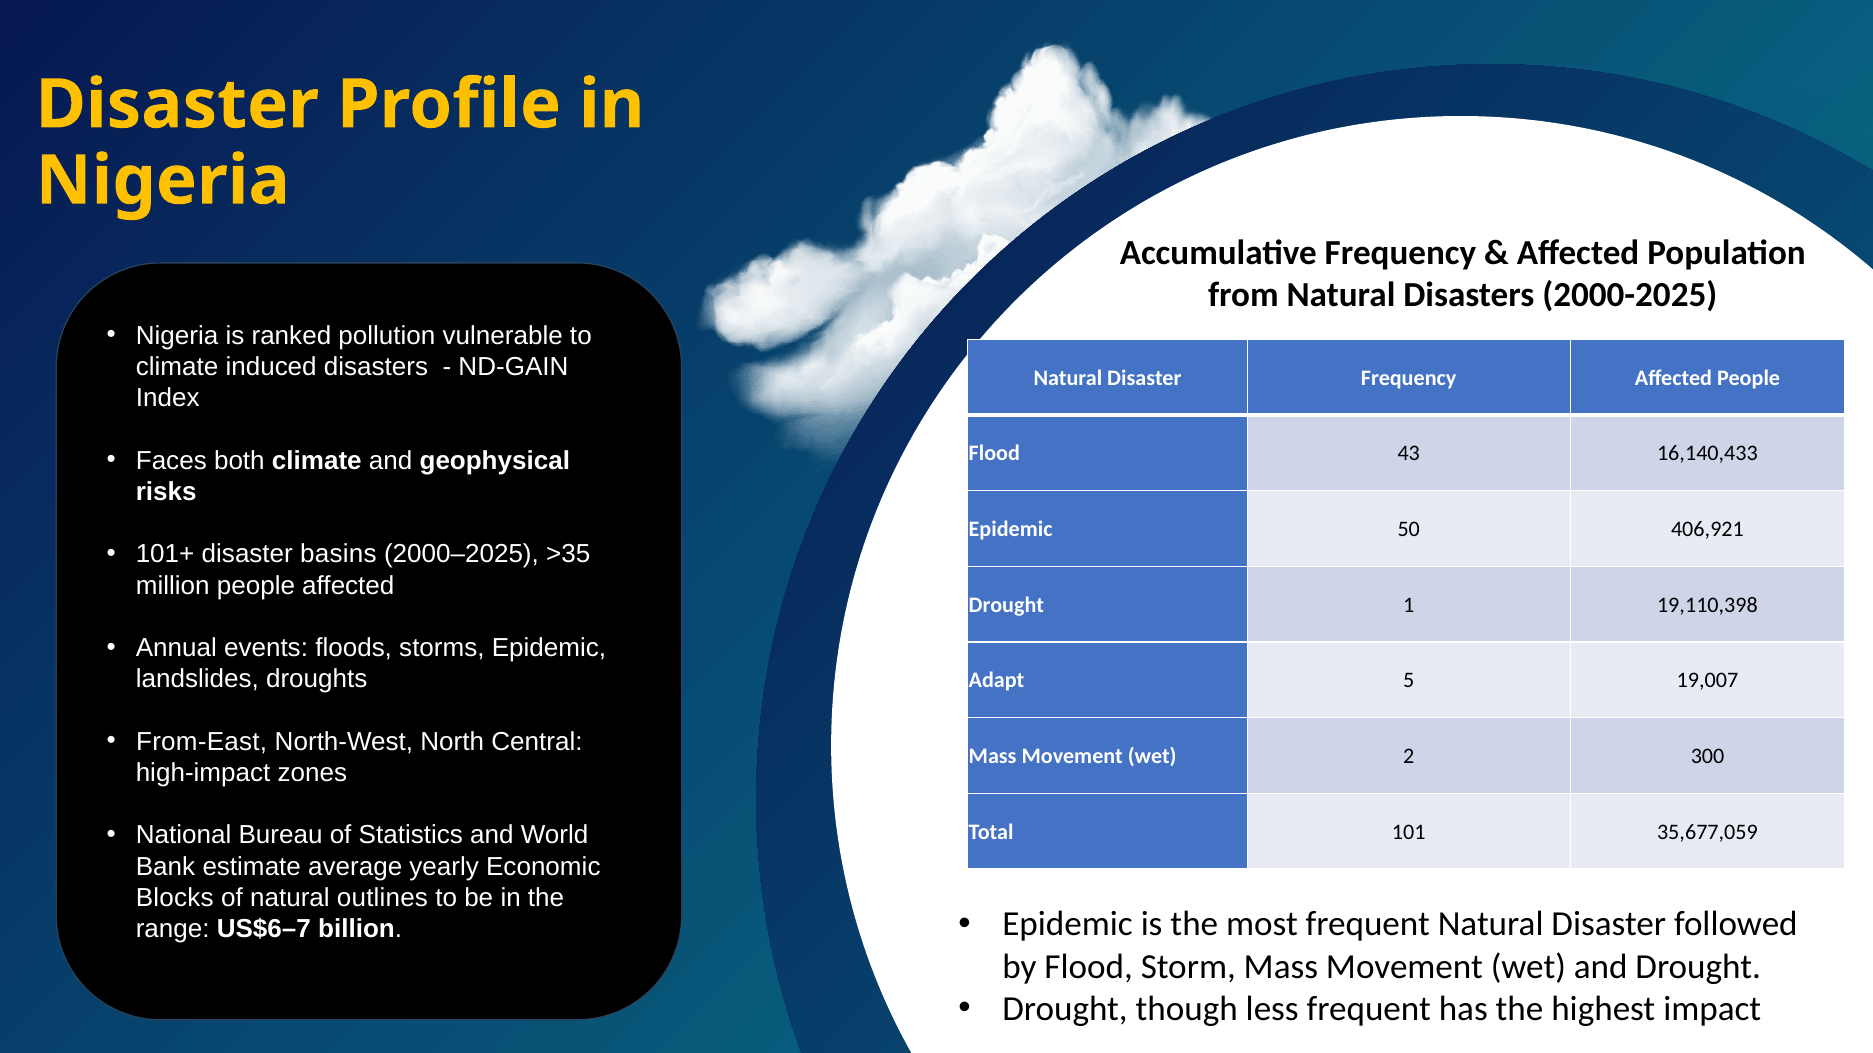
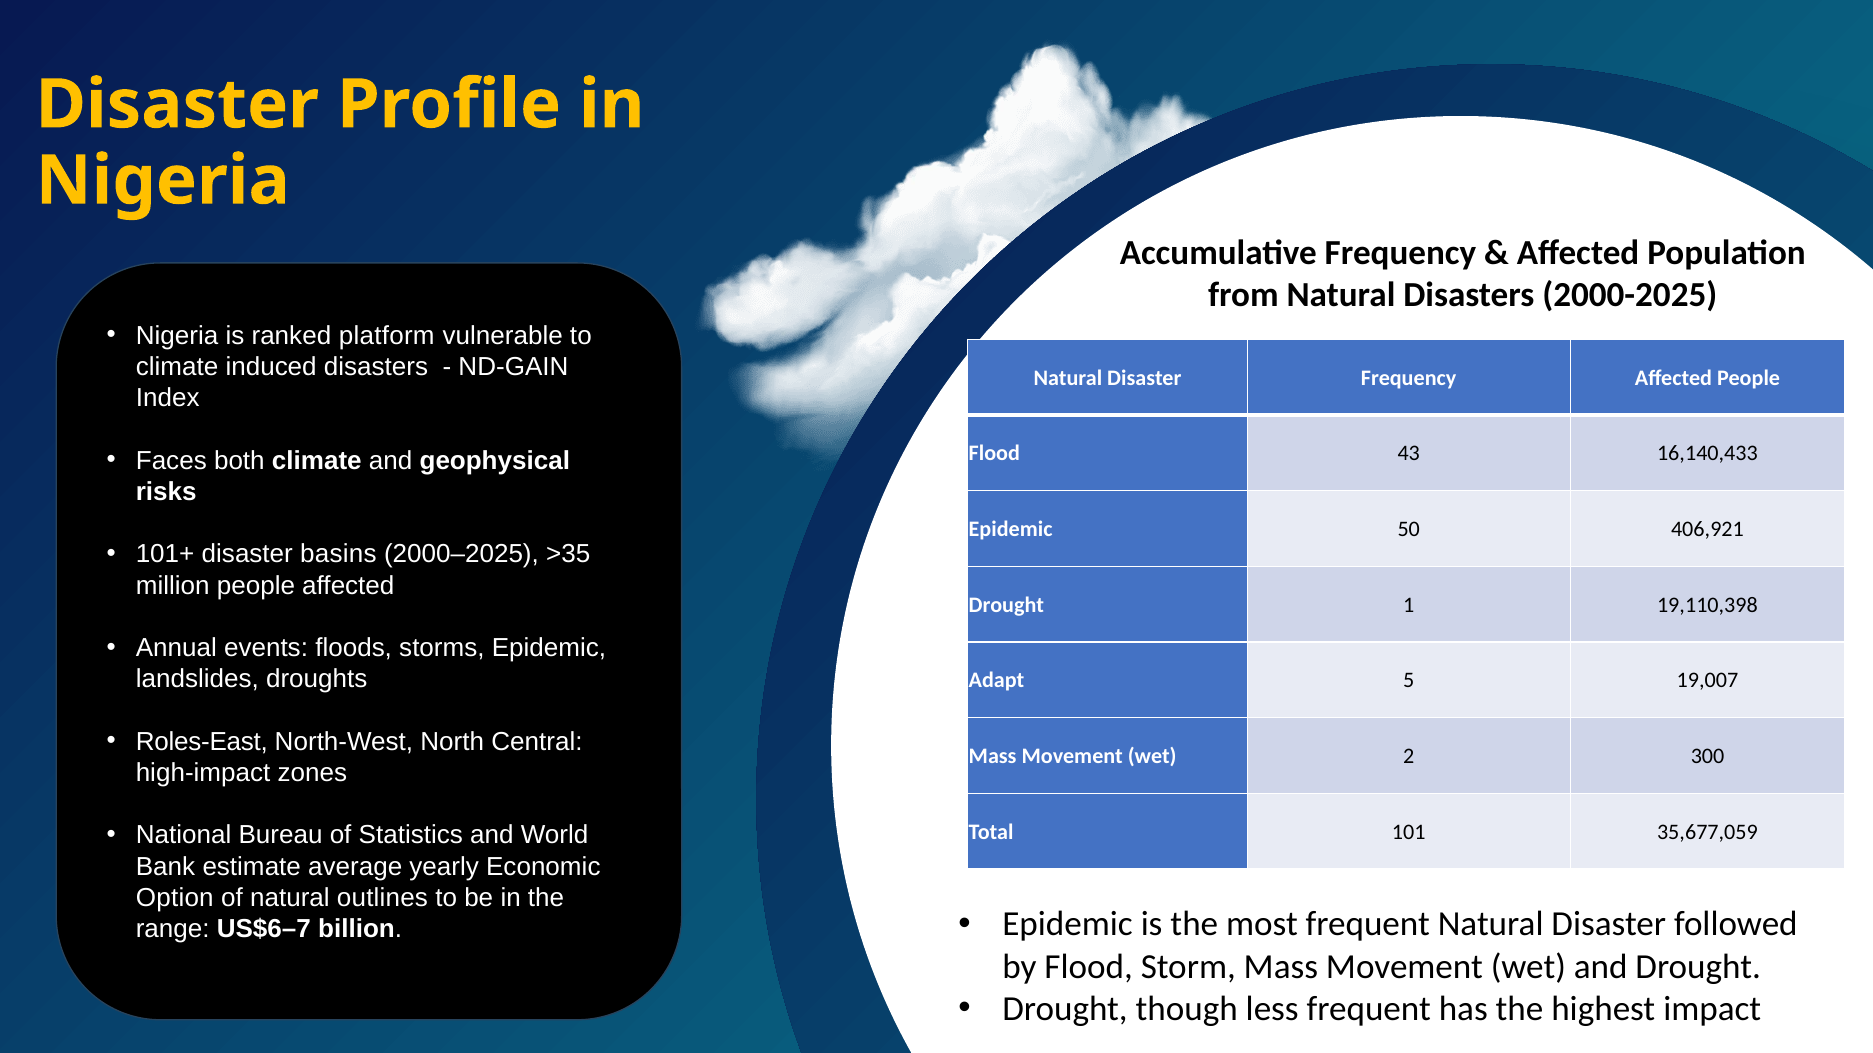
pollution: pollution -> platform (387, 336)
From-East: From-East -> Roles-East (202, 742)
Blocks: Blocks -> Option (175, 898)
